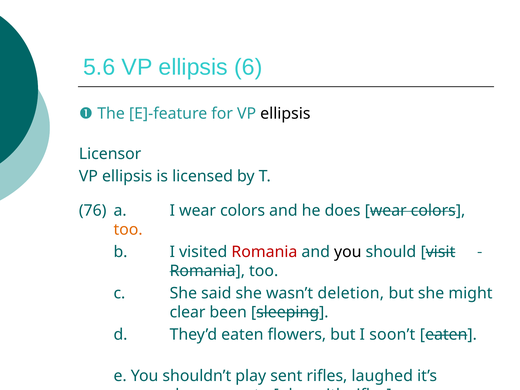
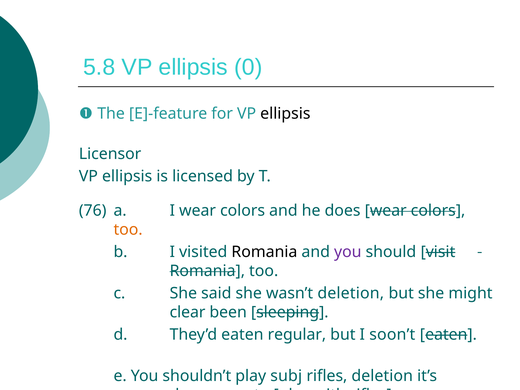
5.6: 5.6 -> 5.8 (99, 67)
6: 6 -> 0 (248, 67)
Romania colour: red -> black (264, 252)
you colour: black -> purple (348, 252)
flowers: flowers -> regular (297, 335)
sent: sent -> subj (286, 376)
rifles laughed: laughed -> deletion (382, 376)
